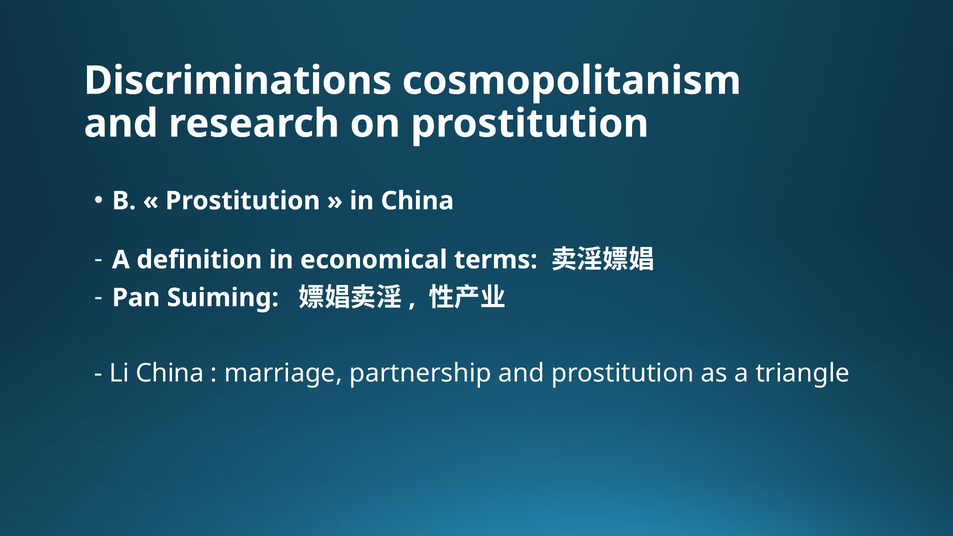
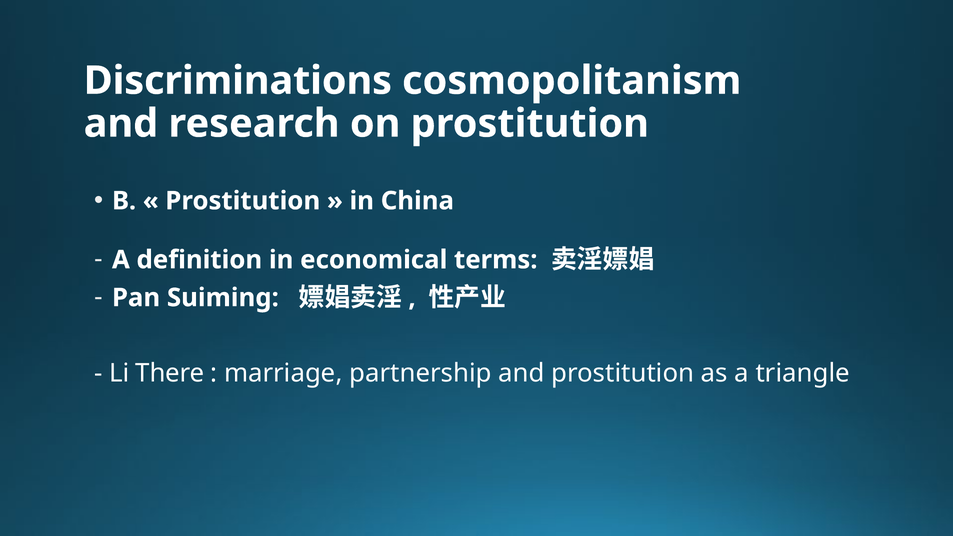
Li China: China -> There (170, 373)
